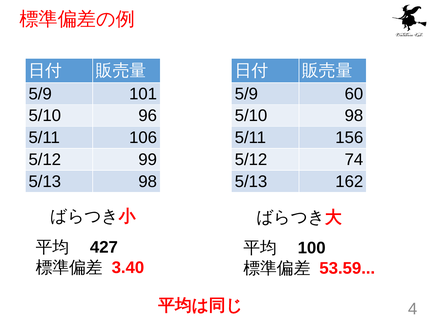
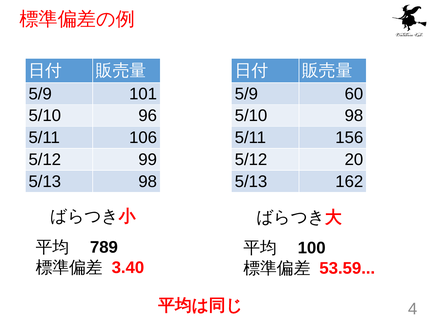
74: 74 -> 20 (354, 160)
427: 427 -> 789 (104, 248)
